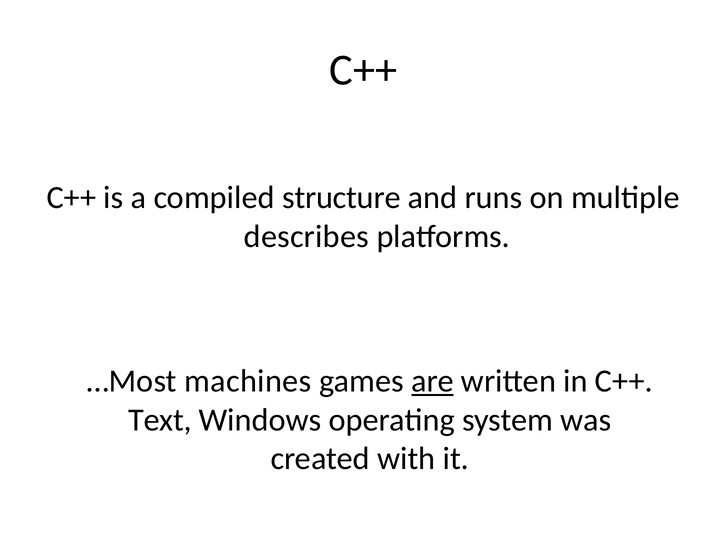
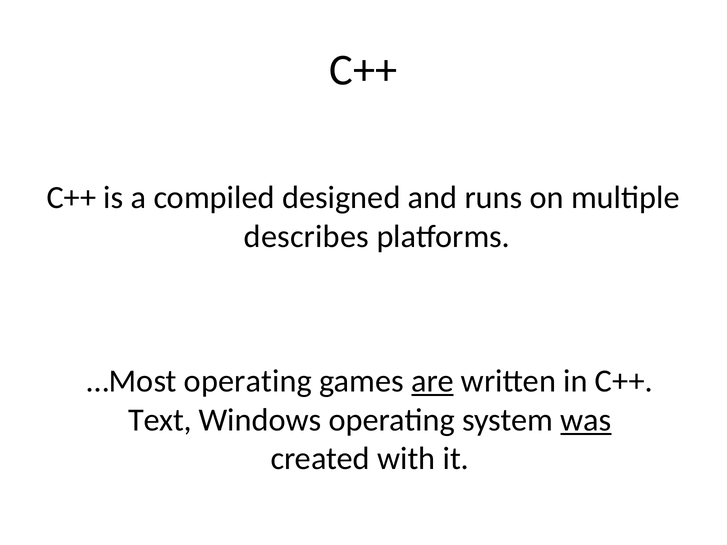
structure: structure -> designed (341, 198)
…Most machines: machines -> operating (248, 381)
was underline: none -> present (586, 420)
